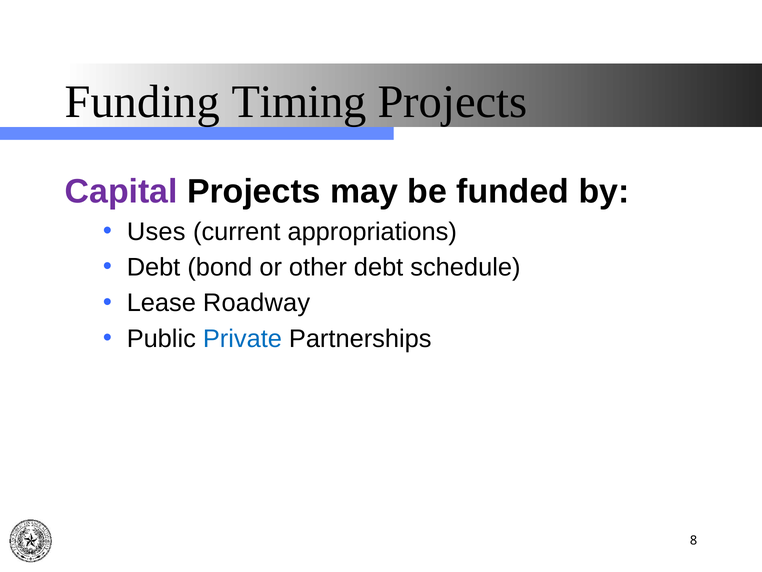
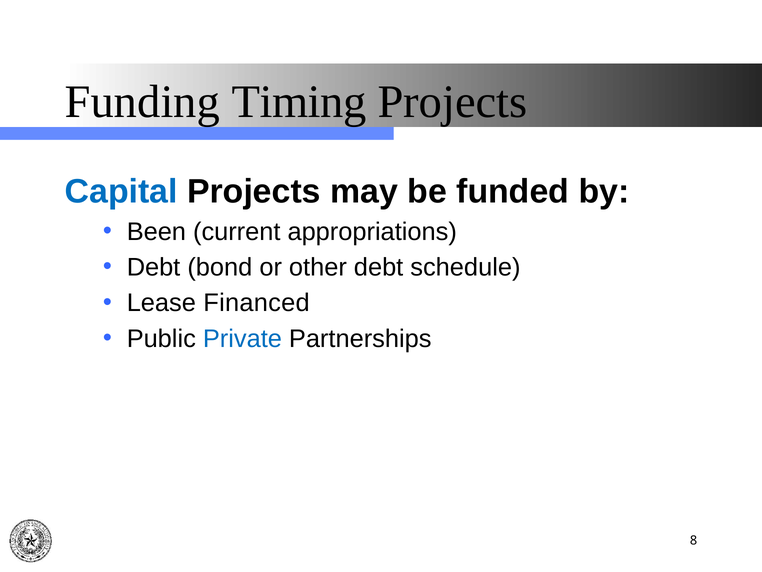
Capital colour: purple -> blue (121, 192)
Uses: Uses -> Been (156, 232)
Roadway: Roadway -> Financed (257, 303)
